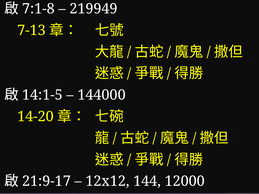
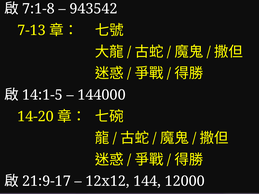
219949: 219949 -> 943542 (94, 9)
